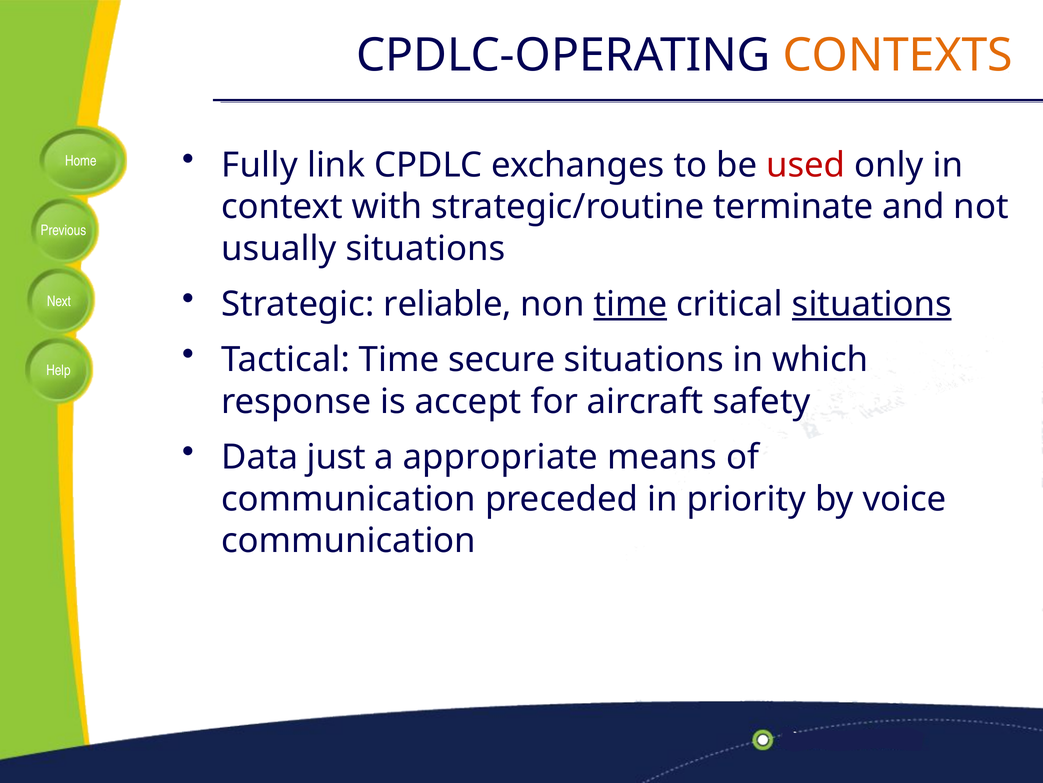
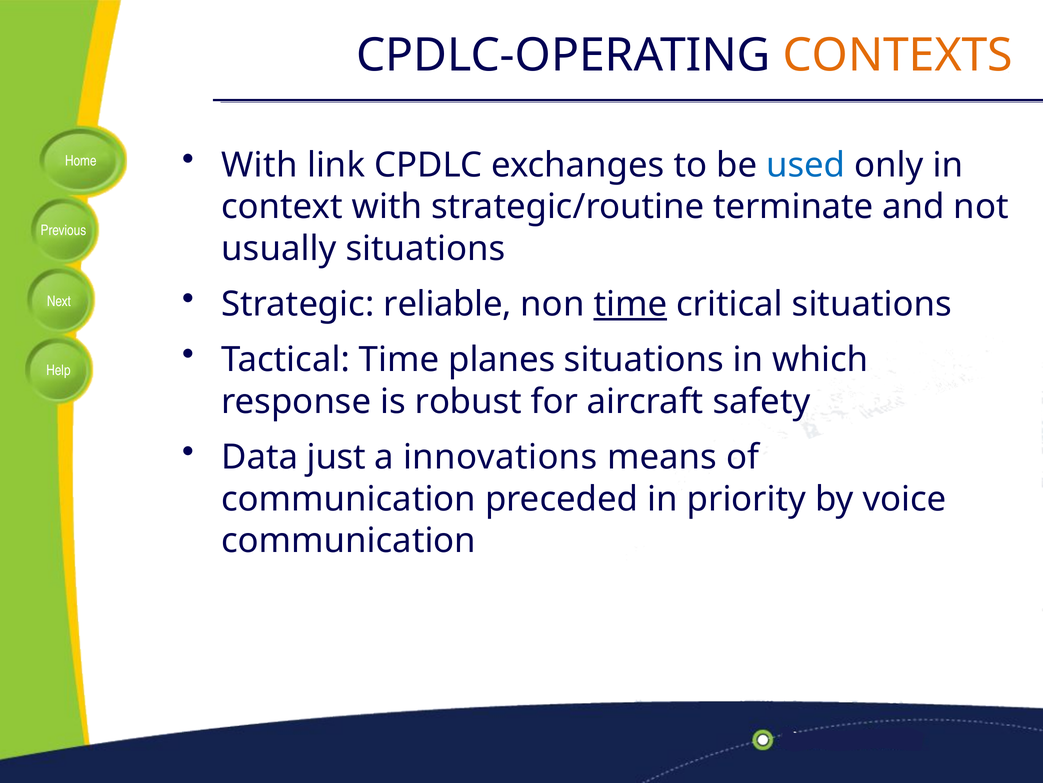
Fully: Fully -> With (259, 165)
used colour: red -> blue (806, 165)
situations underline: present -> none (872, 304)
secure: secure -> planes (502, 360)
accept: accept -> robust (468, 401)
appropriate: appropriate -> innovations (500, 457)
